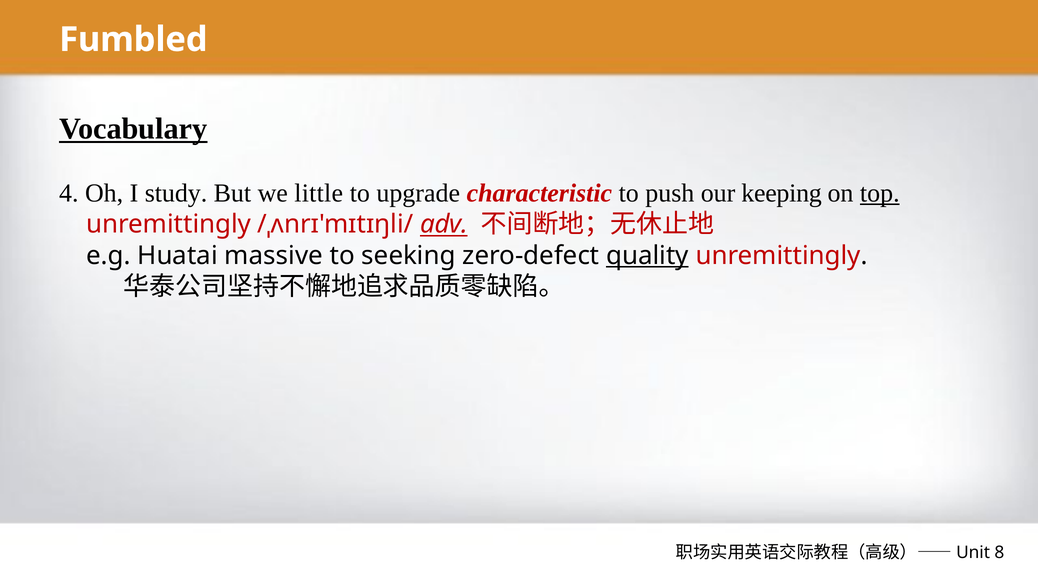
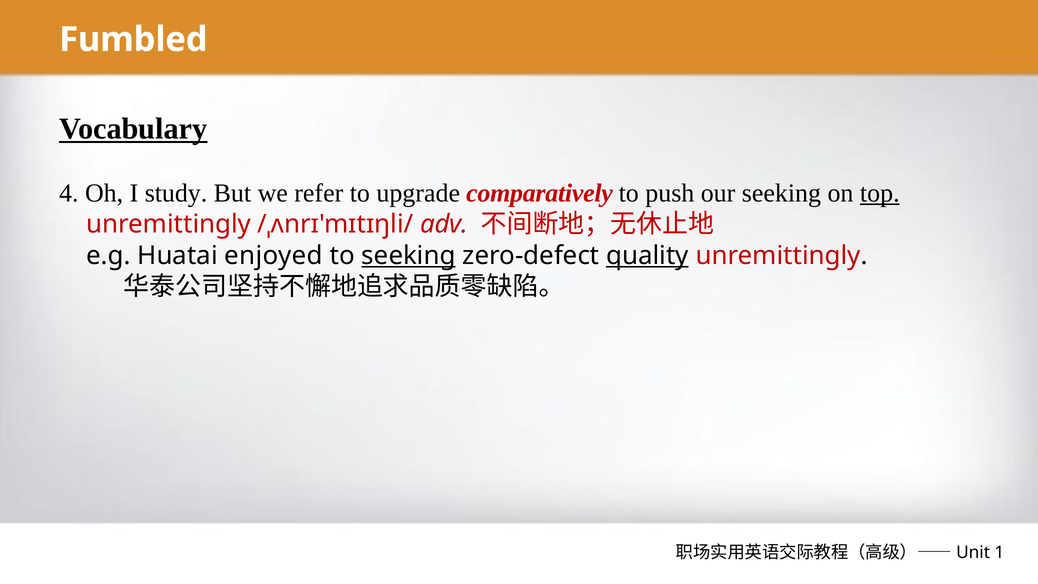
little: little -> refer (319, 193)
characteristic: characteristic -> comparatively (539, 193)
our keeping: keeping -> seeking (781, 193)
adv underline: present -> none (444, 224)
massive: massive -> enjoyed (274, 255)
seeking underline: none -> present (409, 255)
8: 8 -> 1 (999, 553)
